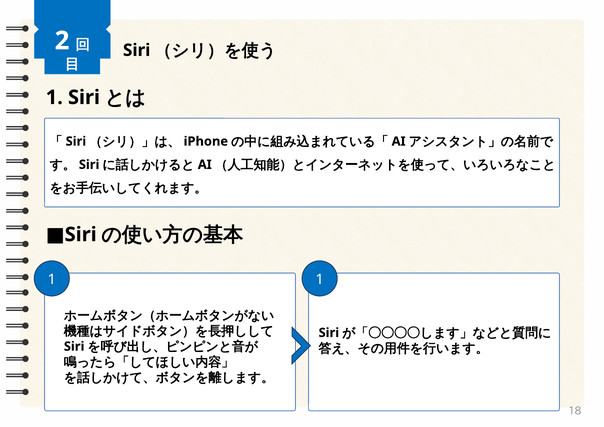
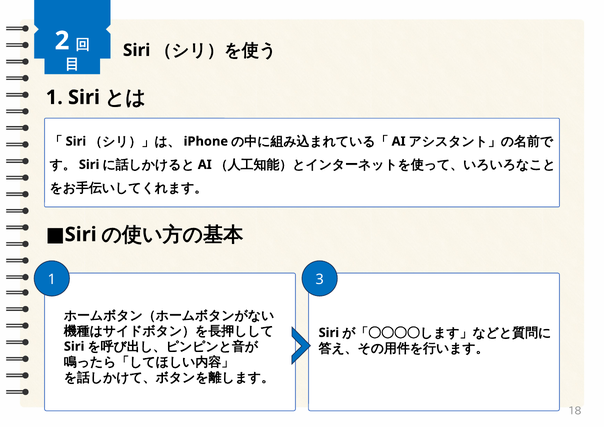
1 1: 1 -> 3 (320, 279)
